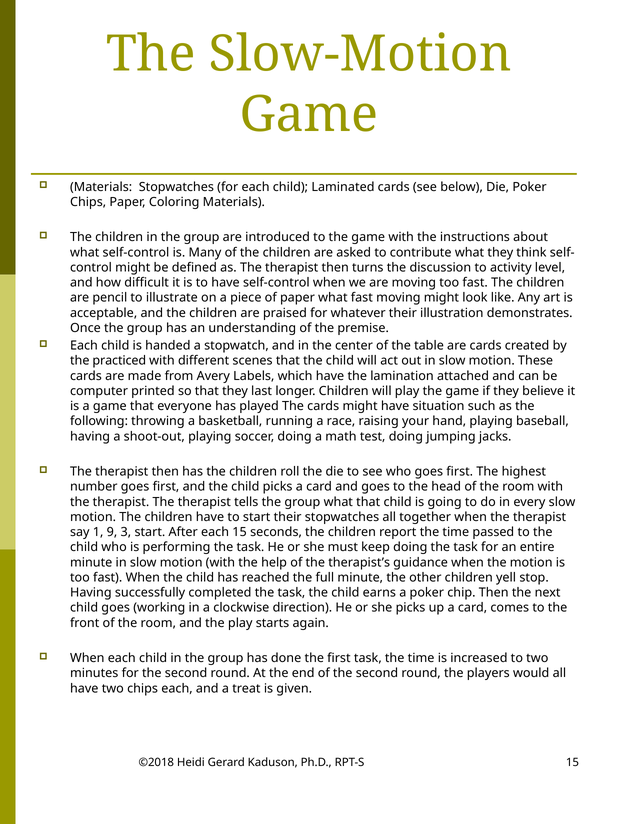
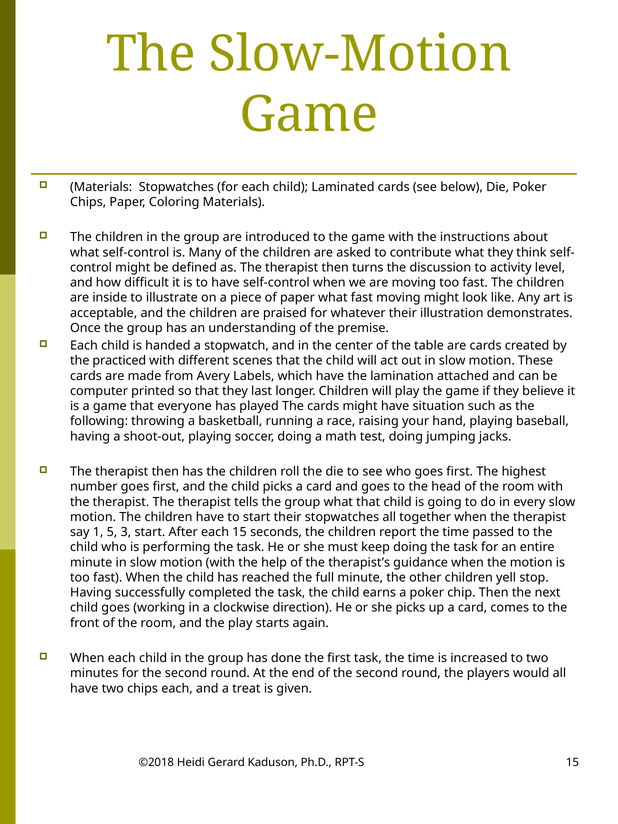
pencil: pencil -> inside (110, 298)
9: 9 -> 5 (112, 532)
